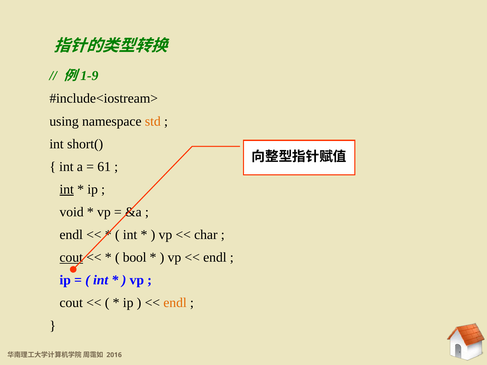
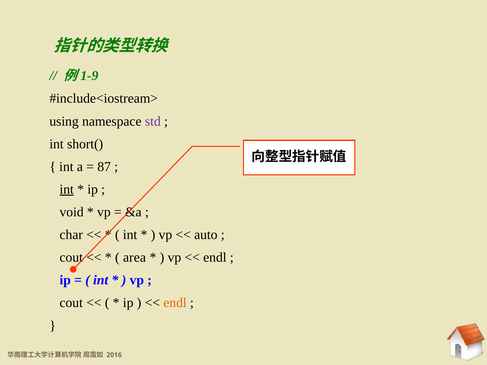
std colour: orange -> purple (153, 121)
61: 61 -> 87 (104, 167)
endl: endl -> char (71, 235)
char: char -> auto (206, 235)
cout underline: present -> none (71, 258)
bool: bool -> area (134, 258)
